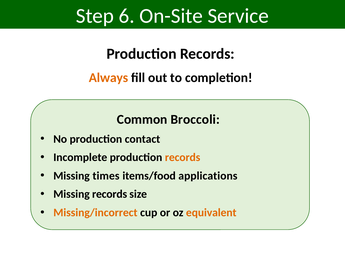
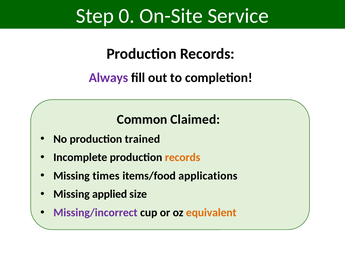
6: 6 -> 0 (127, 16)
Always colour: orange -> purple (109, 78)
Broccoli: Broccoli -> Claimed (195, 119)
contact: contact -> trained (142, 139)
Missing records: records -> applied (110, 194)
Missing/incorrect colour: orange -> purple (95, 212)
